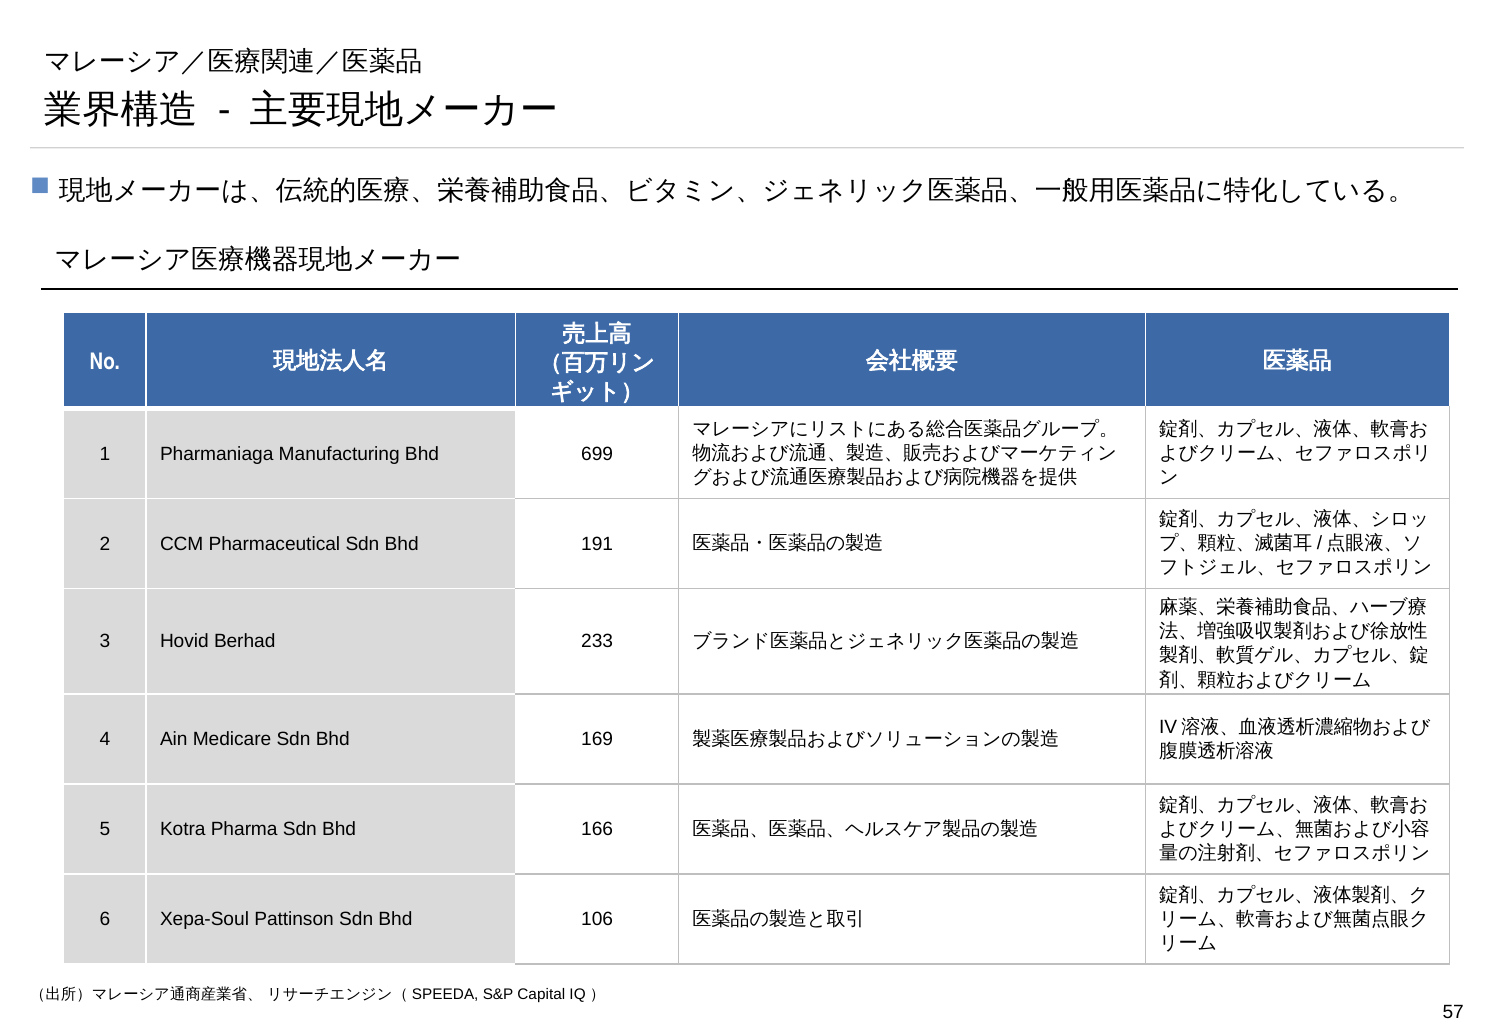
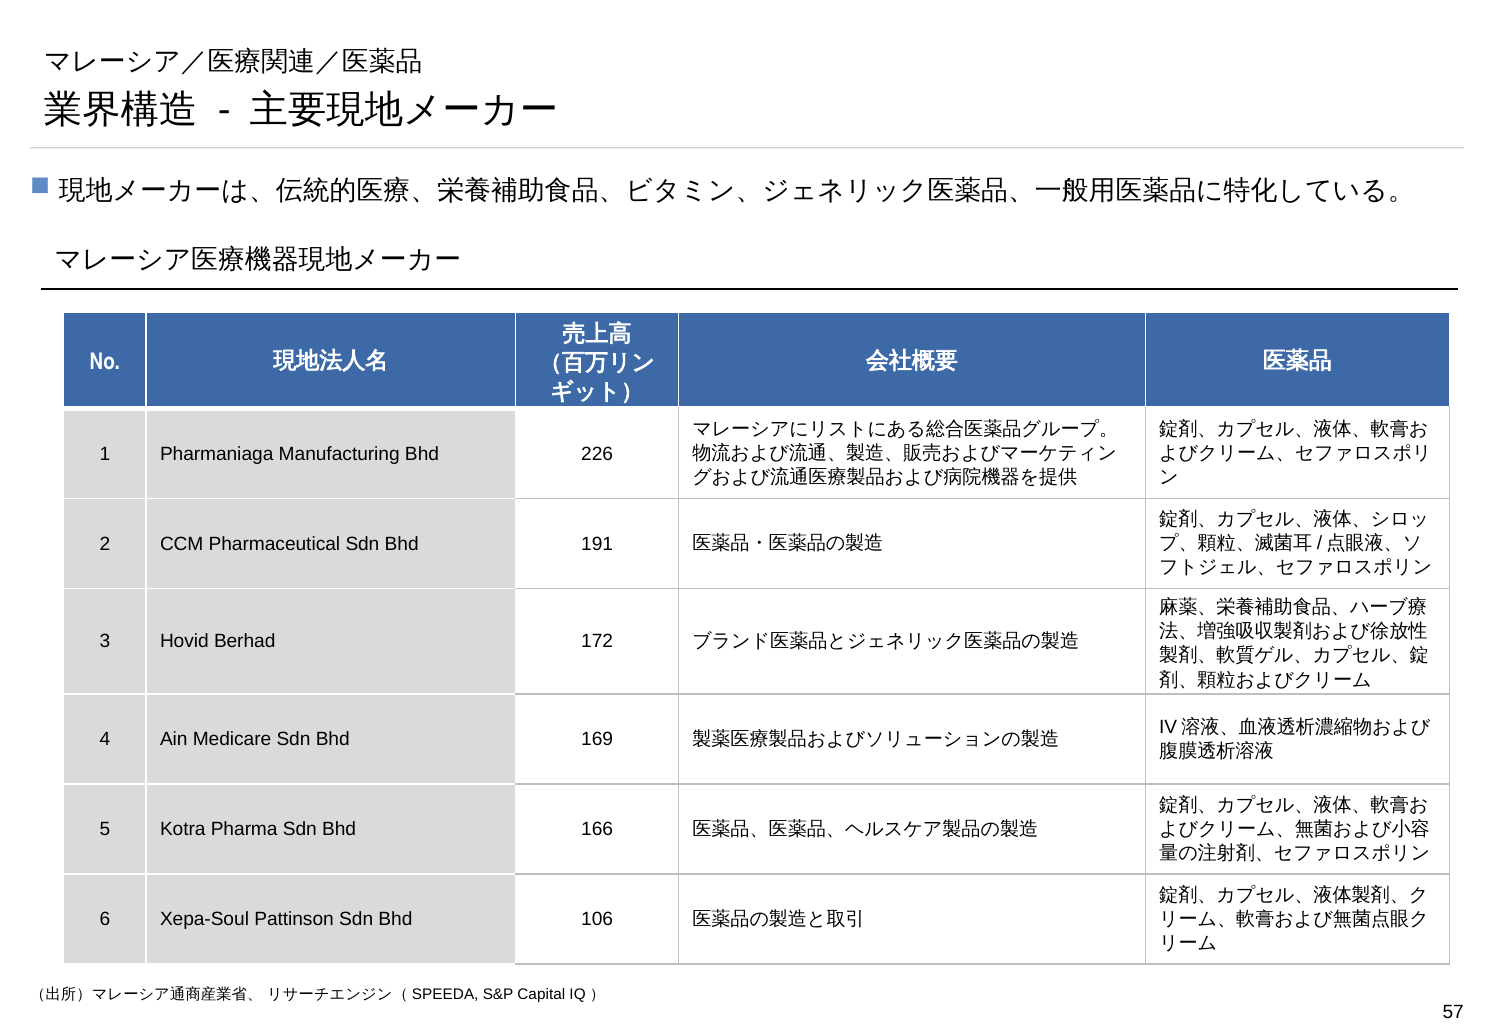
699: 699 -> 226 (597, 454)
233: 233 -> 172 (597, 642)
